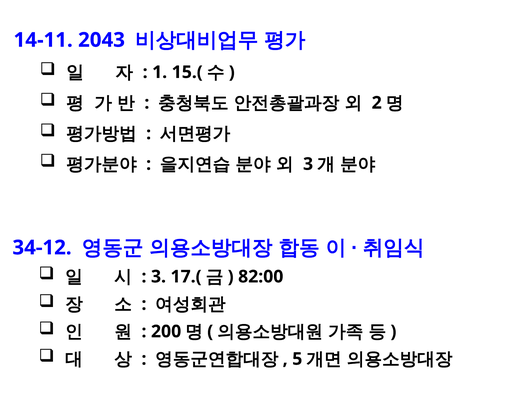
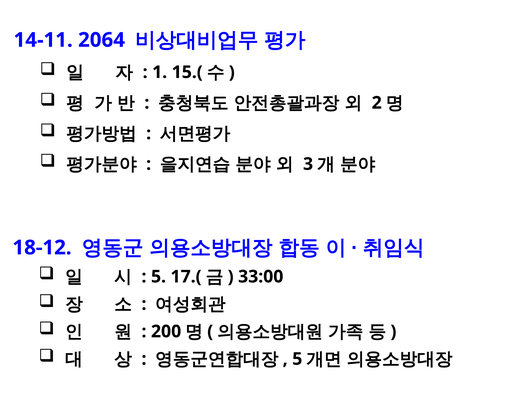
2043: 2043 -> 2064 (101, 40)
34-12: 34-12 -> 18-12 (42, 248)
3: 3 -> 5 (159, 277)
82:00: 82:00 -> 33:00 (261, 277)
